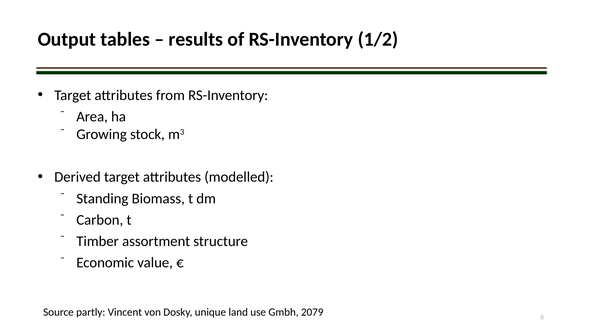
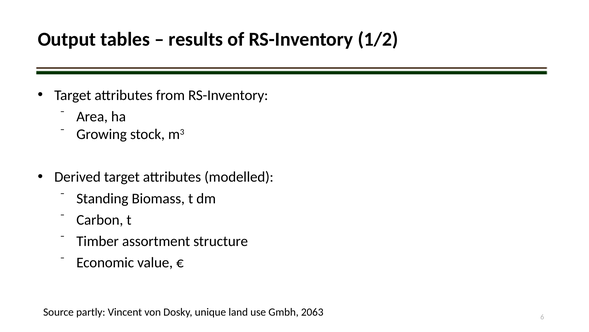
2079: 2079 -> 2063 (312, 312)
